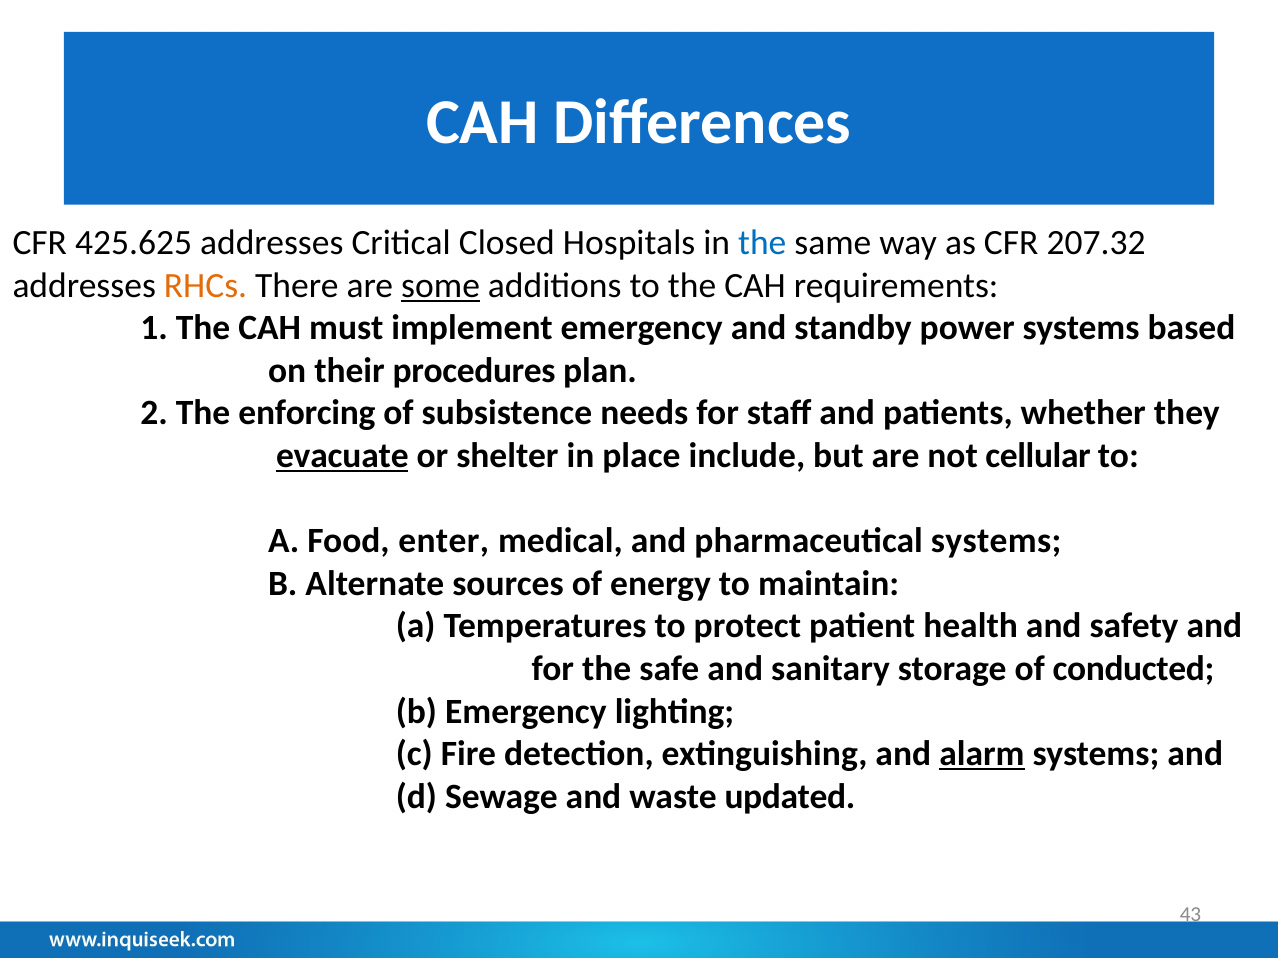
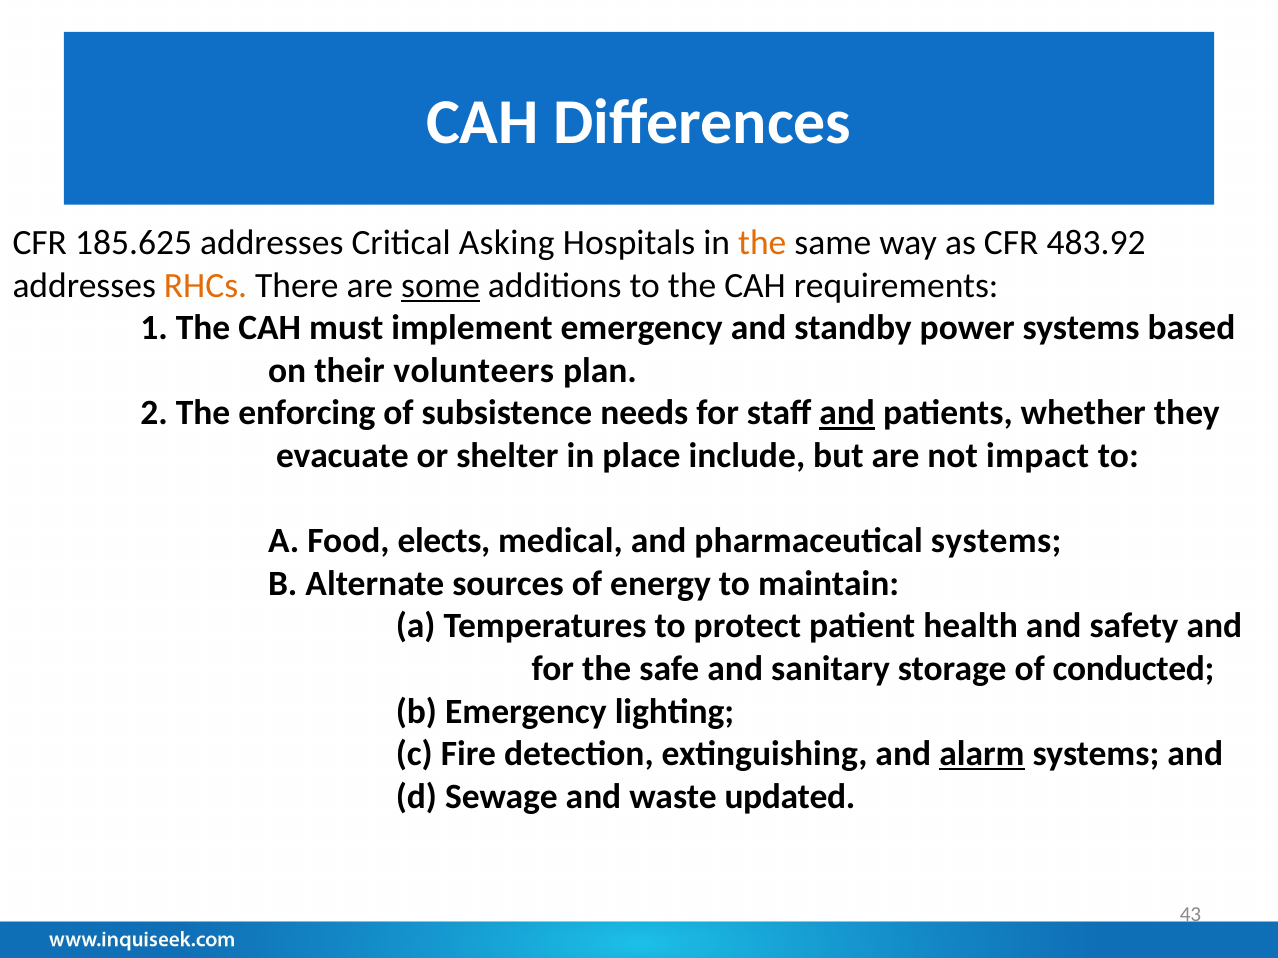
425.625: 425.625 -> 185.625 (134, 243)
Closed: Closed -> Asking (507, 243)
the colour: blue -> orange (762, 243)
207.32: 207.32 -> 483.92 (1096, 243)
procedures: procedures -> volunteers (474, 371)
and underline: none -> present (847, 413)
evacuate underline: present -> none (342, 456)
cellular: cellular -> impact (1038, 456)
enter: enter -> elects (444, 541)
